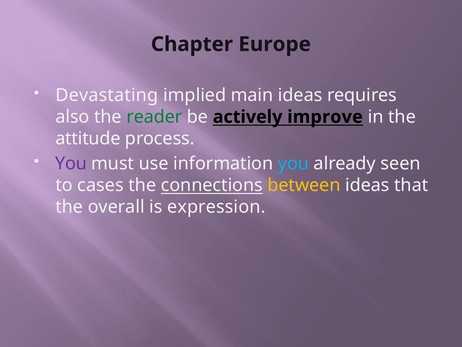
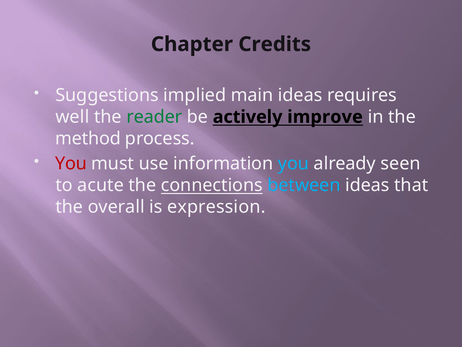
Europe: Europe -> Credits (275, 44)
Devastating: Devastating -> Suggestions (107, 95)
also: also -> well (72, 117)
attitude: attitude -> method (88, 138)
You colour: purple -> red (71, 163)
cases: cases -> acute (101, 185)
between colour: yellow -> light blue (304, 185)
